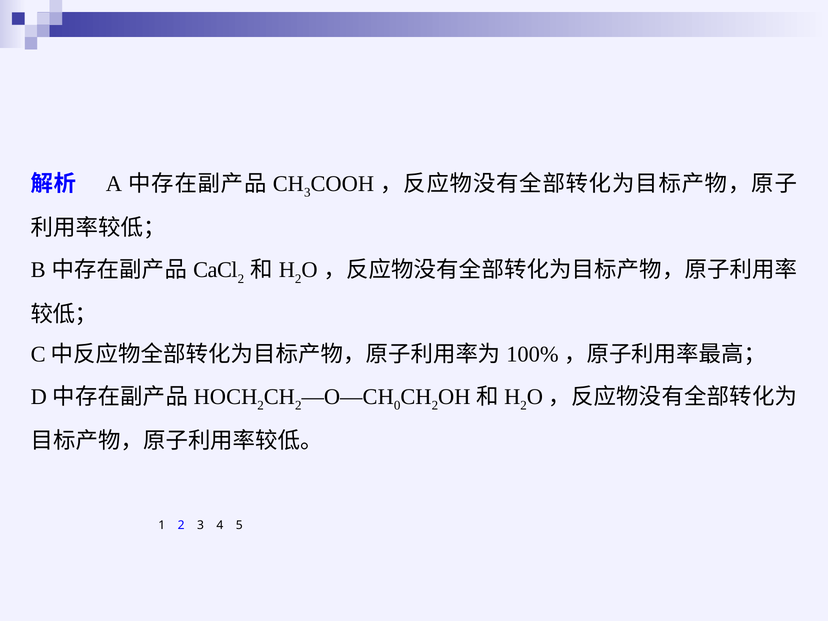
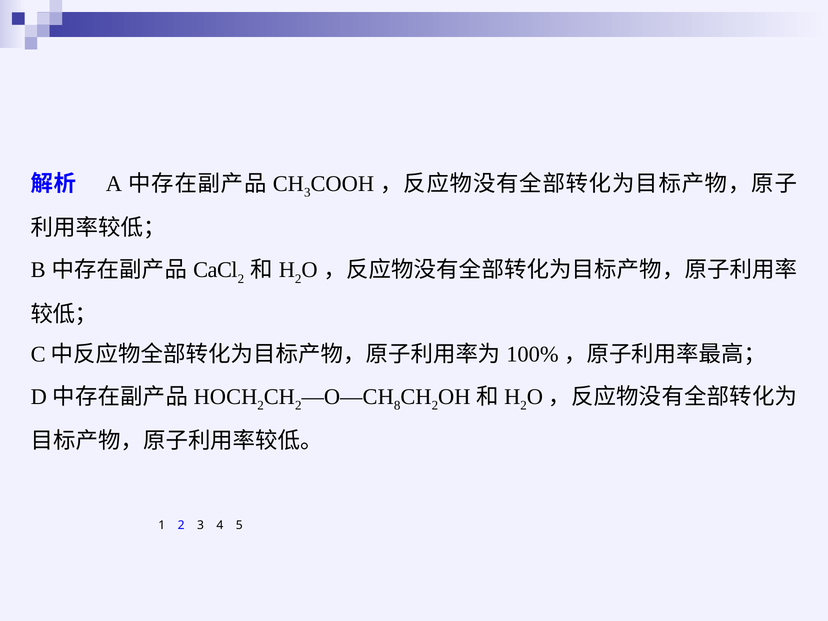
0: 0 -> 8 (397, 406)
